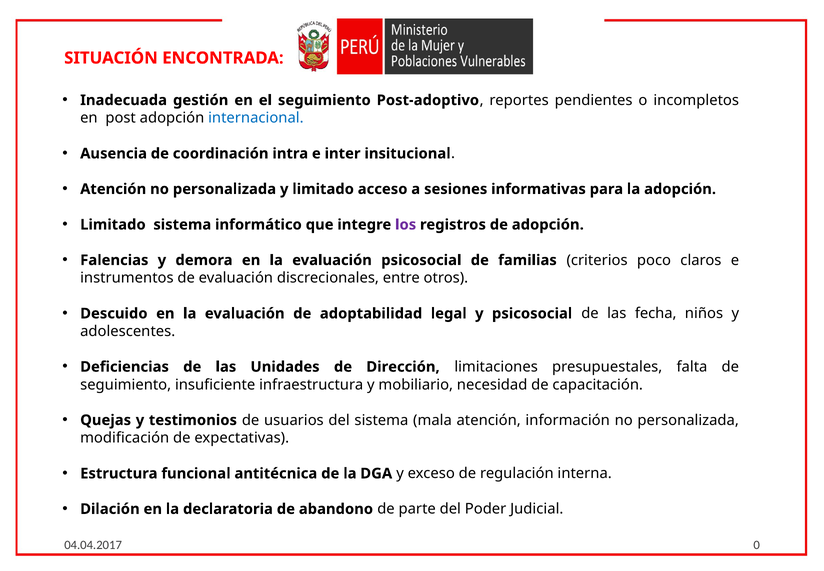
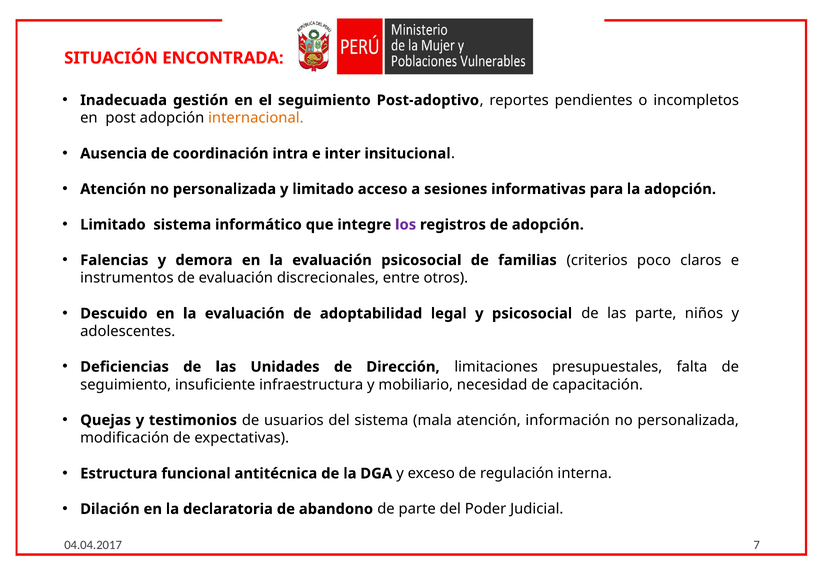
internacional colour: blue -> orange (256, 118)
las fecha: fecha -> parte (656, 313)
0: 0 -> 7 (757, 545)
